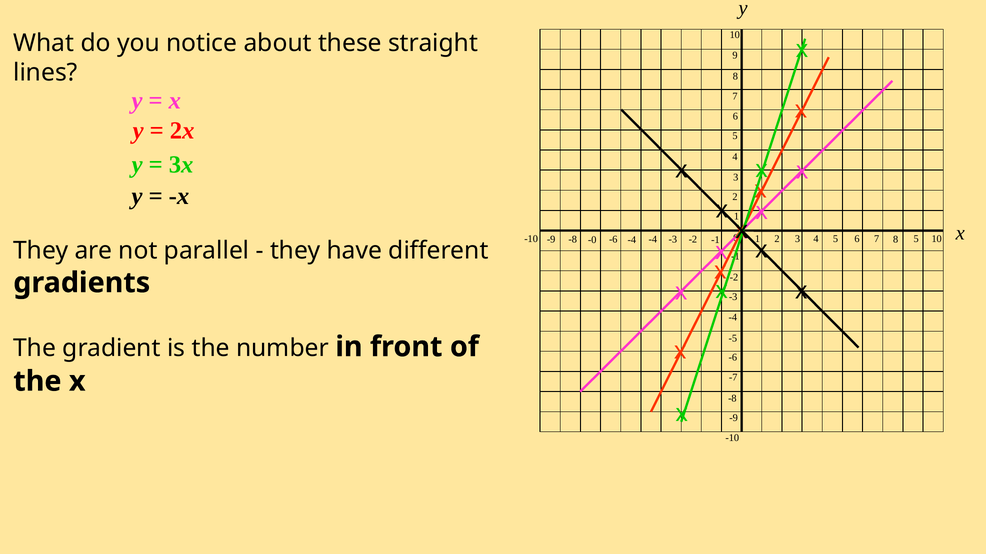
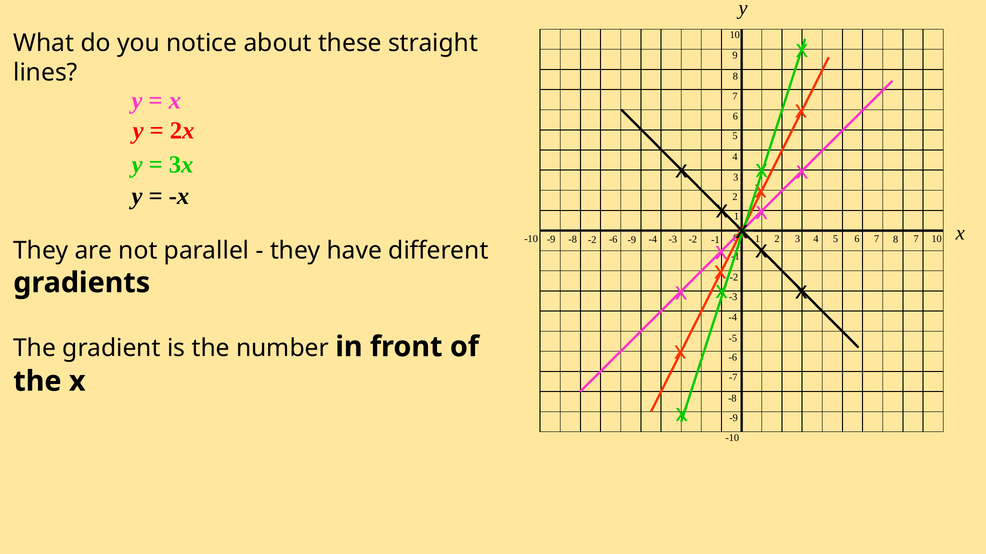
8 5: 5 -> 7 (916, 239)
-8 -0: -0 -> -2 (592, 240)
-6 -4: -4 -> -9 (632, 240)
